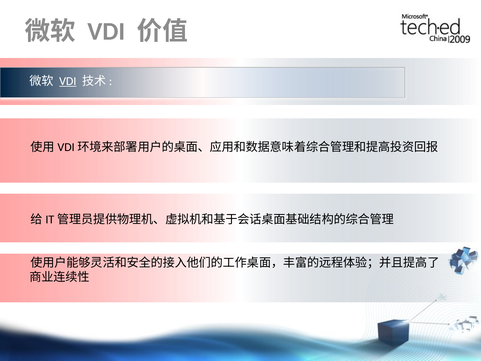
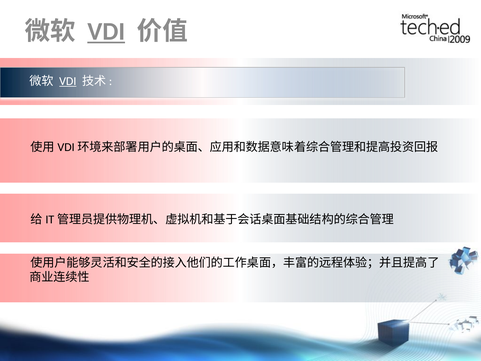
VDI underline: none -> present (106, 31)
